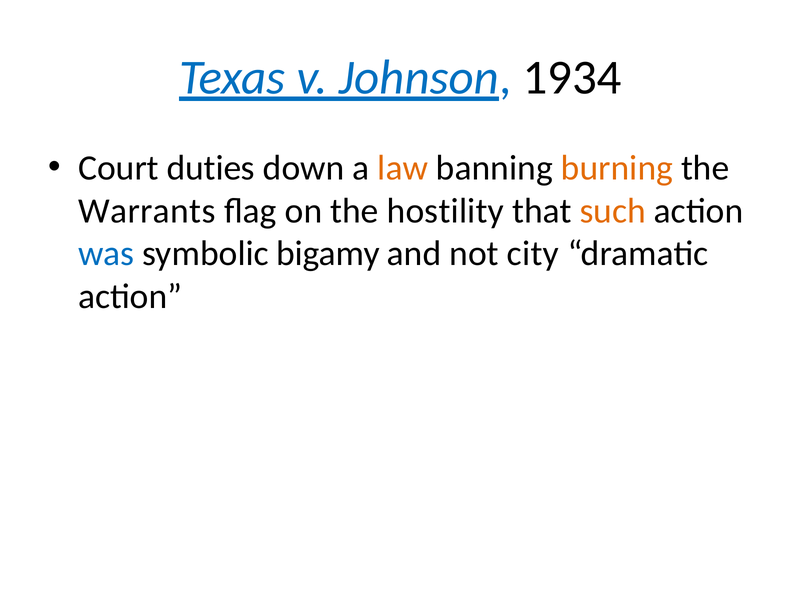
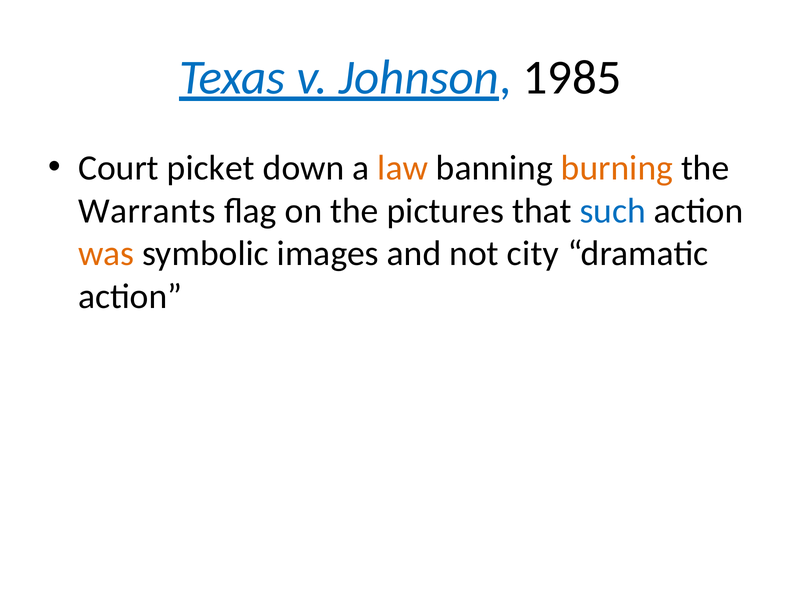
1934: 1934 -> 1985 (572, 78)
duties: duties -> picket (211, 168)
hostility: hostility -> pictures (445, 211)
such colour: orange -> blue (613, 211)
was colour: blue -> orange (106, 253)
bigamy: bigamy -> images (328, 253)
